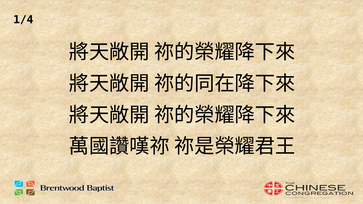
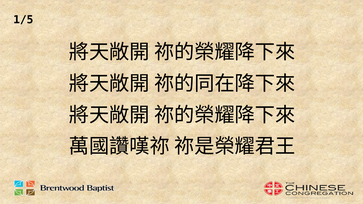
1/4: 1/4 -> 1/5 (23, 20)
